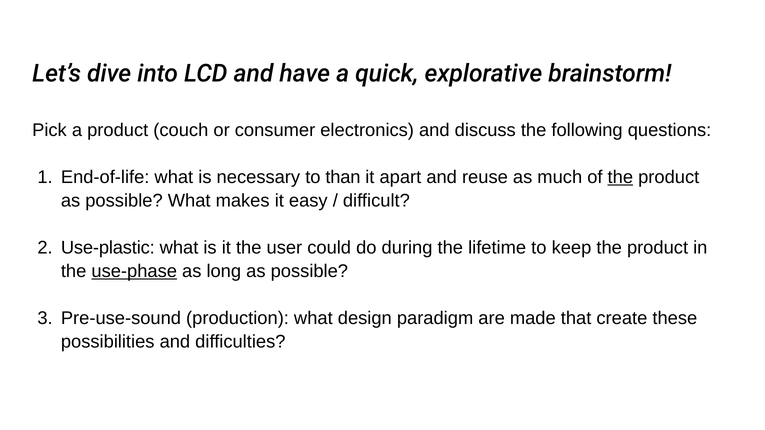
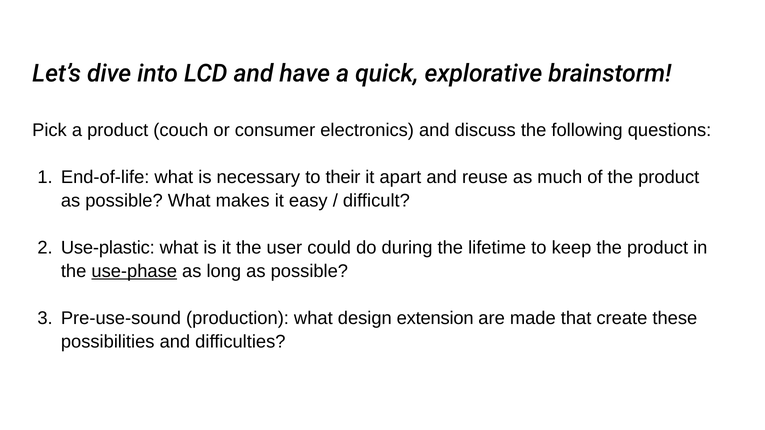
than: than -> their (343, 177)
the underline: present -> none (620, 177)
paradigm: paradigm -> extension (435, 318)
